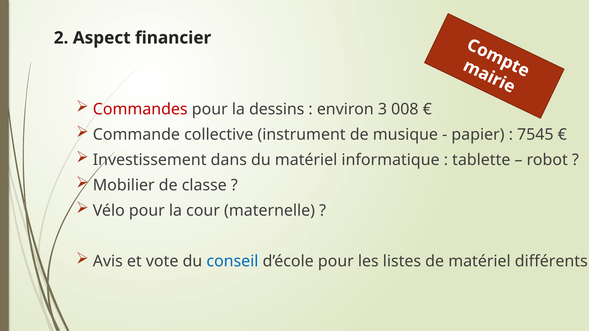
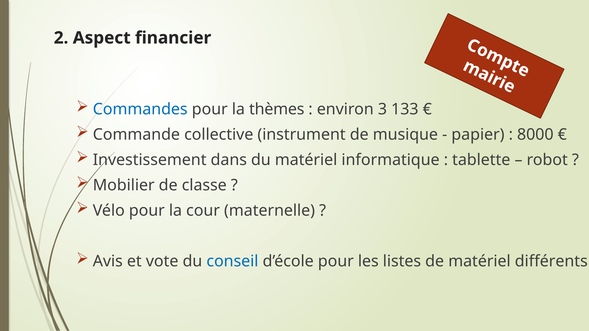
Commandes colour: red -> blue (140, 109)
dessins: dessins -> thèmes (277, 109)
008: 008 -> 133 (405, 109)
7545: 7545 -> 8000 (535, 135)
